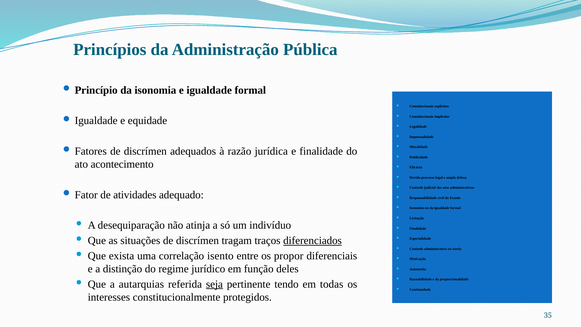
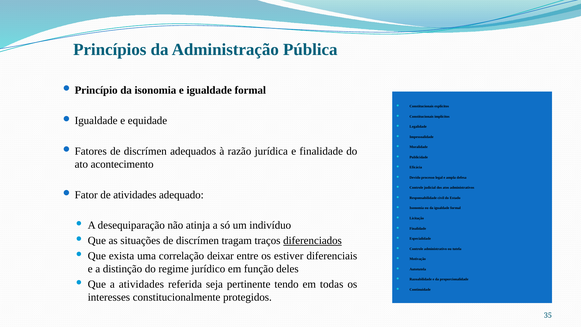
isento: isento -> deixar (220, 256)
propor: propor -> estiver (289, 256)
a autarquias: autarquias -> atividades (141, 284)
seja underline: present -> none (214, 284)
